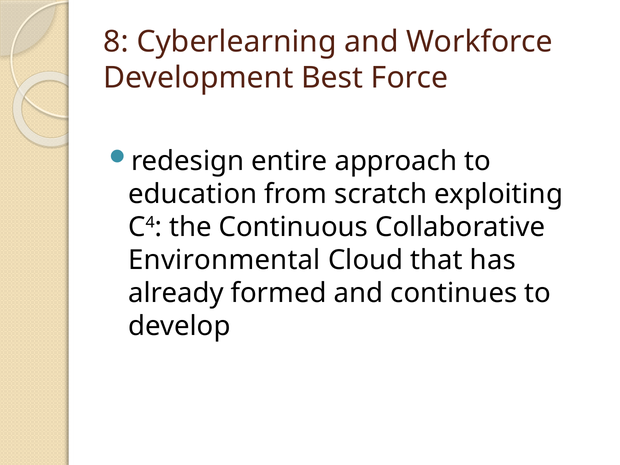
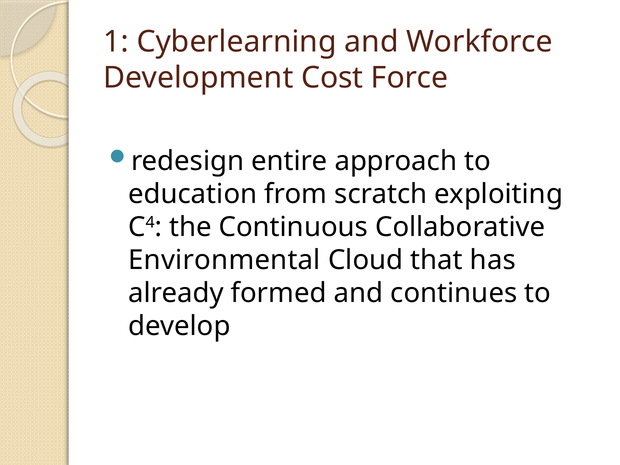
8: 8 -> 1 (116, 42)
Best: Best -> Cost (332, 78)
